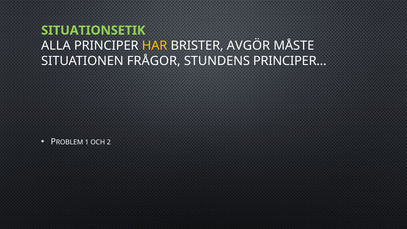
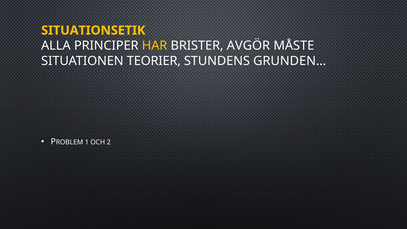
SITUATIONSETIK colour: light green -> yellow (93, 30)
FRÅGOR: FRÅGOR -> TEORIER (154, 61)
PRINCIPER…: PRINCIPER… -> GRUNDEN… (290, 61)
